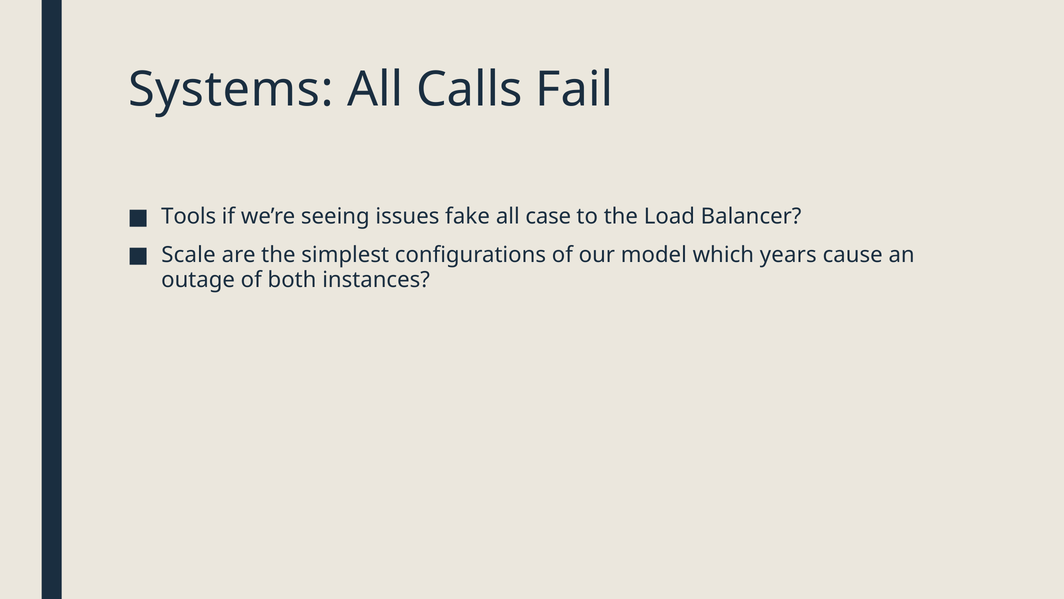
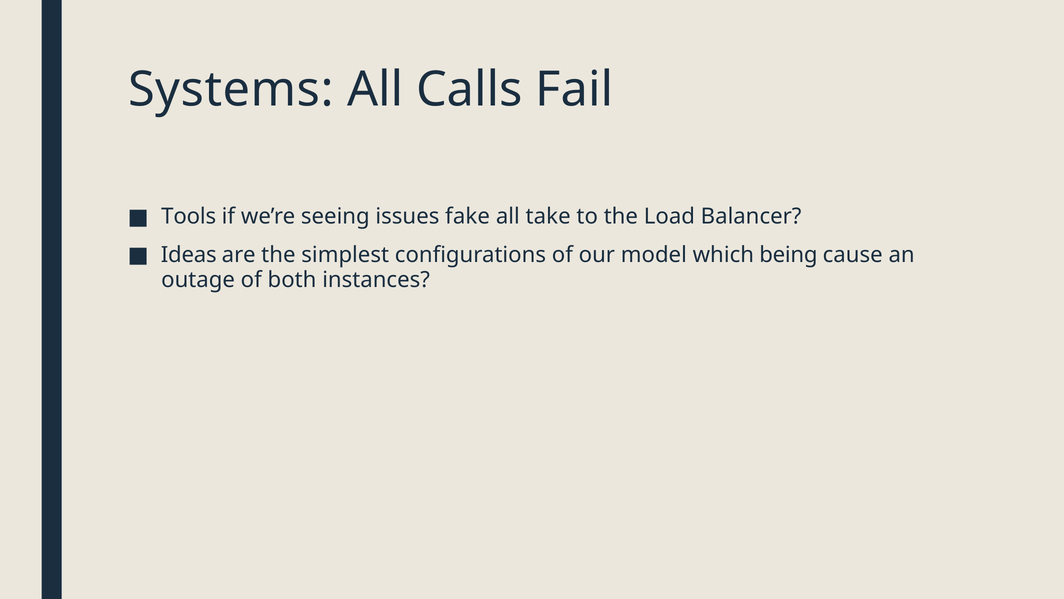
case: case -> take (548, 216)
Scale: Scale -> Ideas (189, 255)
years: years -> being (788, 255)
